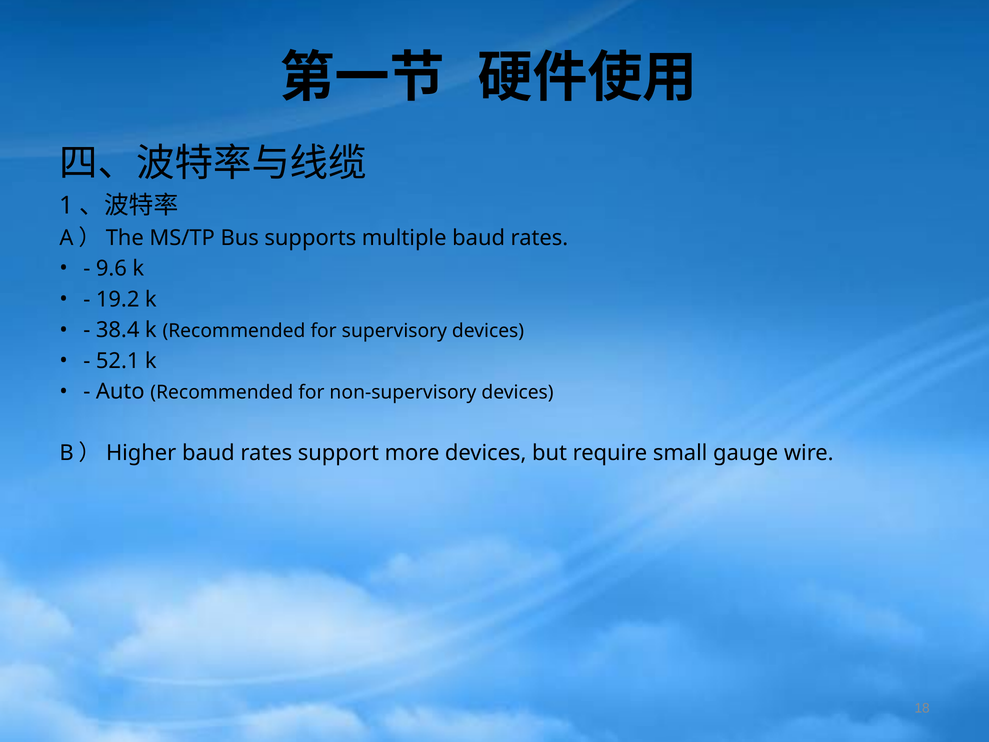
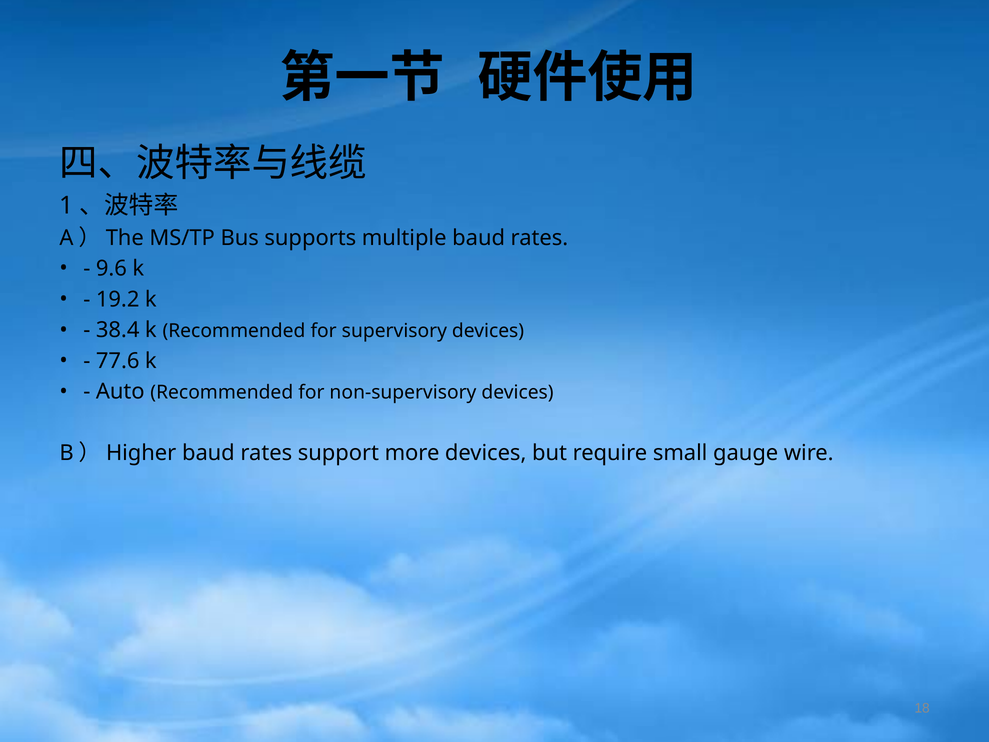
52.1: 52.1 -> 77.6 (118, 361)
